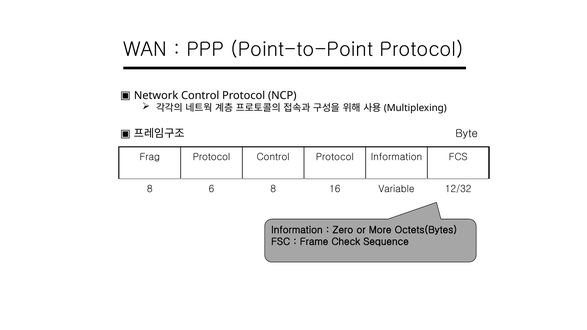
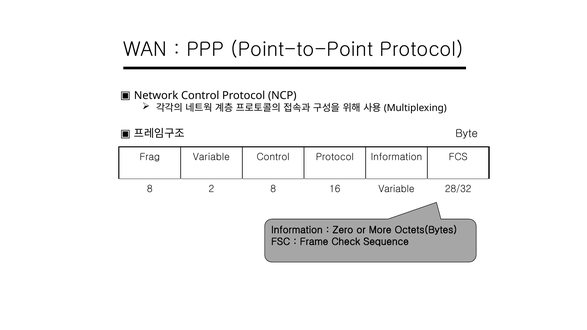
Frag Protocol: Protocol -> Variable (211, 157)
6: 6 -> 2 (211, 189)
12/32: 12/32 -> 28/32 (458, 189)
